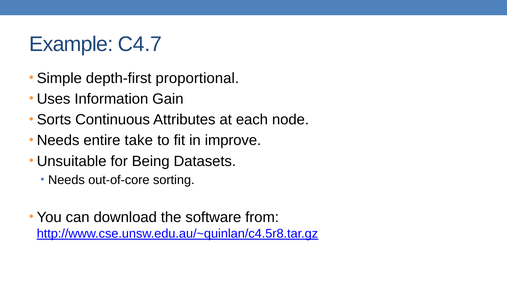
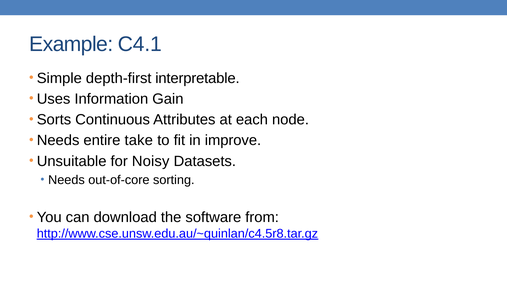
C4.7: C4.7 -> C4.1 (140, 44)
proportional: proportional -> interpretable (197, 78)
Being: Being -> Noisy (151, 161)
